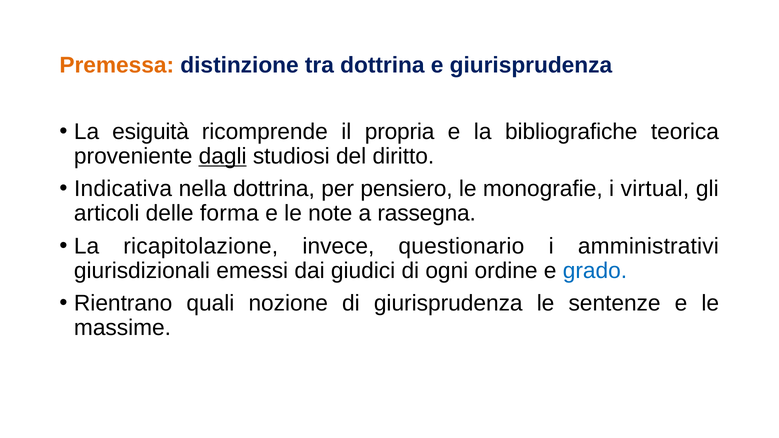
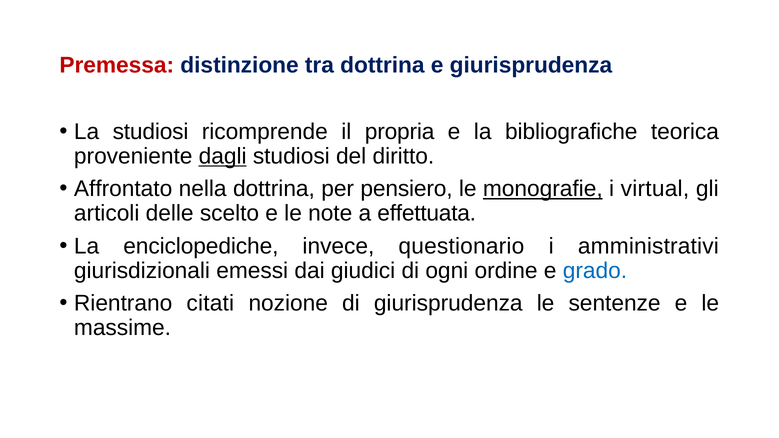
Premessa colour: orange -> red (117, 66)
La esiguità: esiguità -> studiosi (151, 132)
Indicativa: Indicativa -> Affrontato (123, 189)
monografie underline: none -> present (543, 189)
forma: forma -> scelto (230, 213)
rassegna: rassegna -> effettuata (427, 213)
ricapitolazione: ricapitolazione -> enciclopediche (201, 246)
quali: quali -> citati (210, 303)
